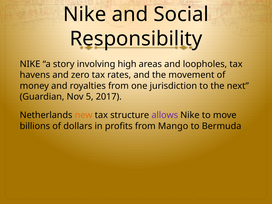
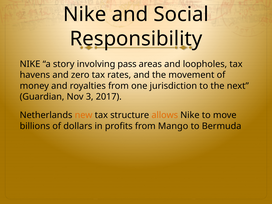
high: high -> pass (127, 64)
5: 5 -> 3 (90, 97)
allows colour: purple -> orange (165, 115)
